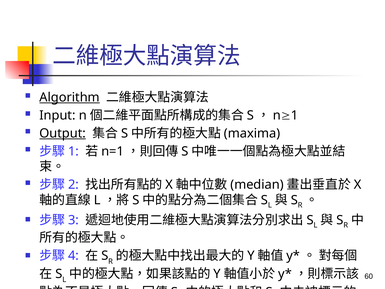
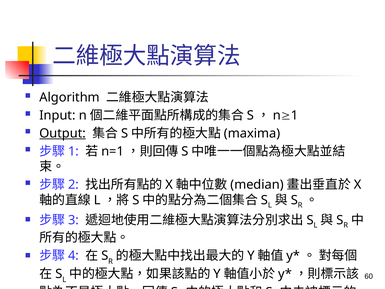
Algorithm underline: present -> none (70, 97)
